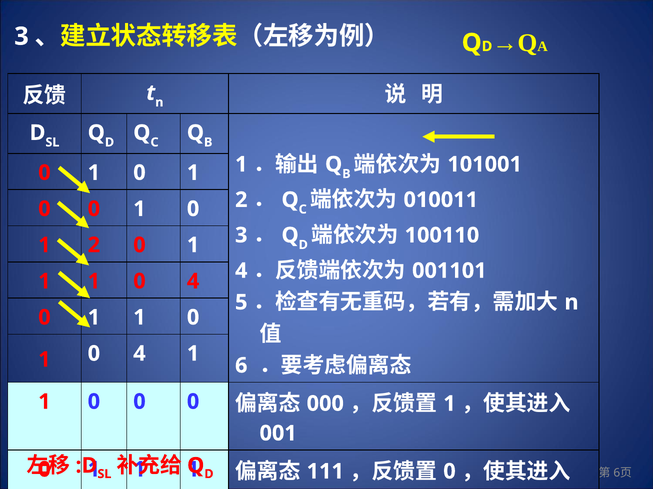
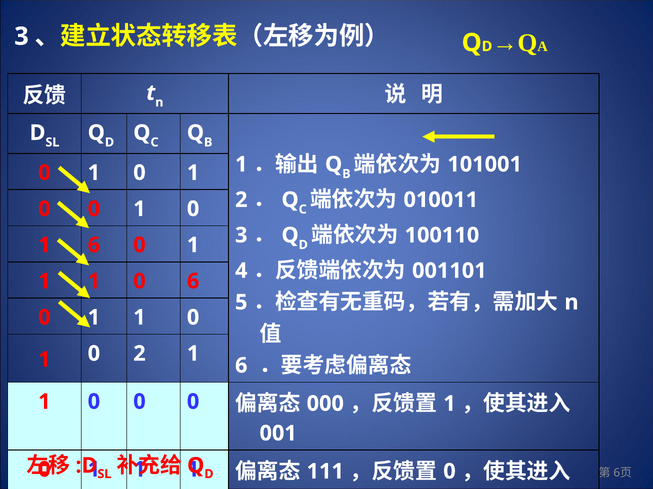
1 2: 2 -> 6 (94, 245)
4: 4 -> 6 (193, 282)
4: 4 -> 2 (139, 354)
